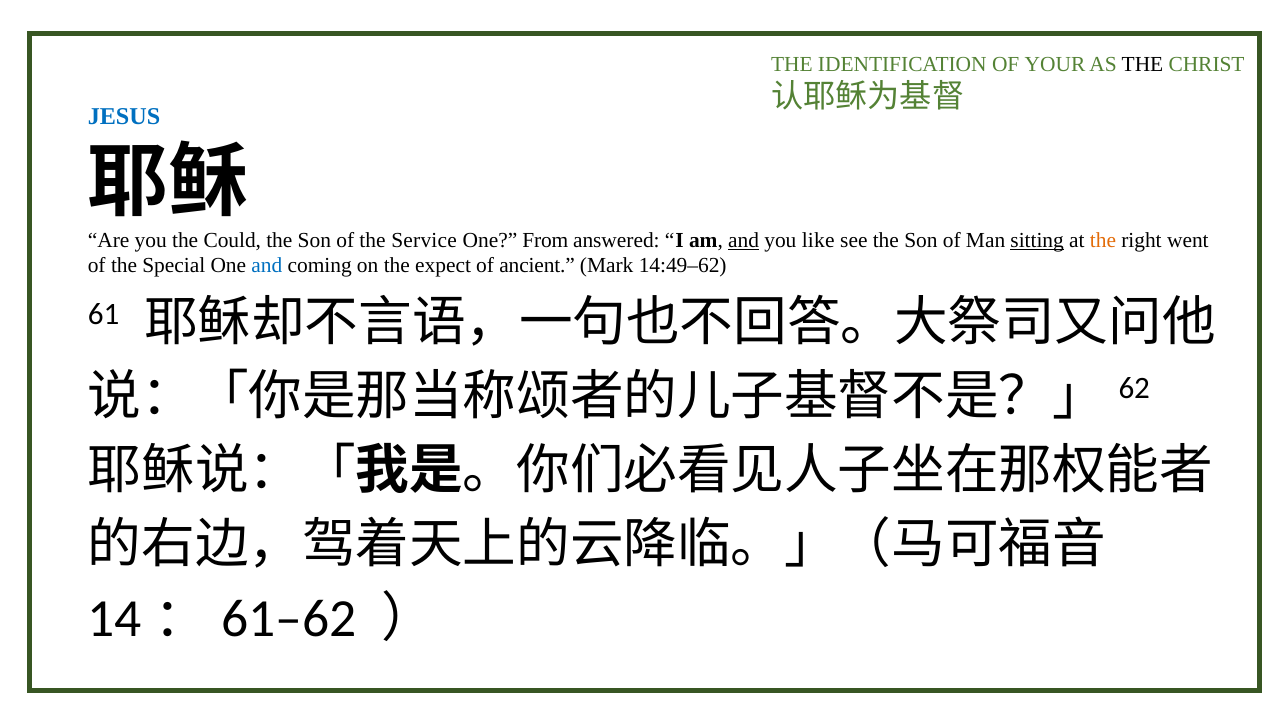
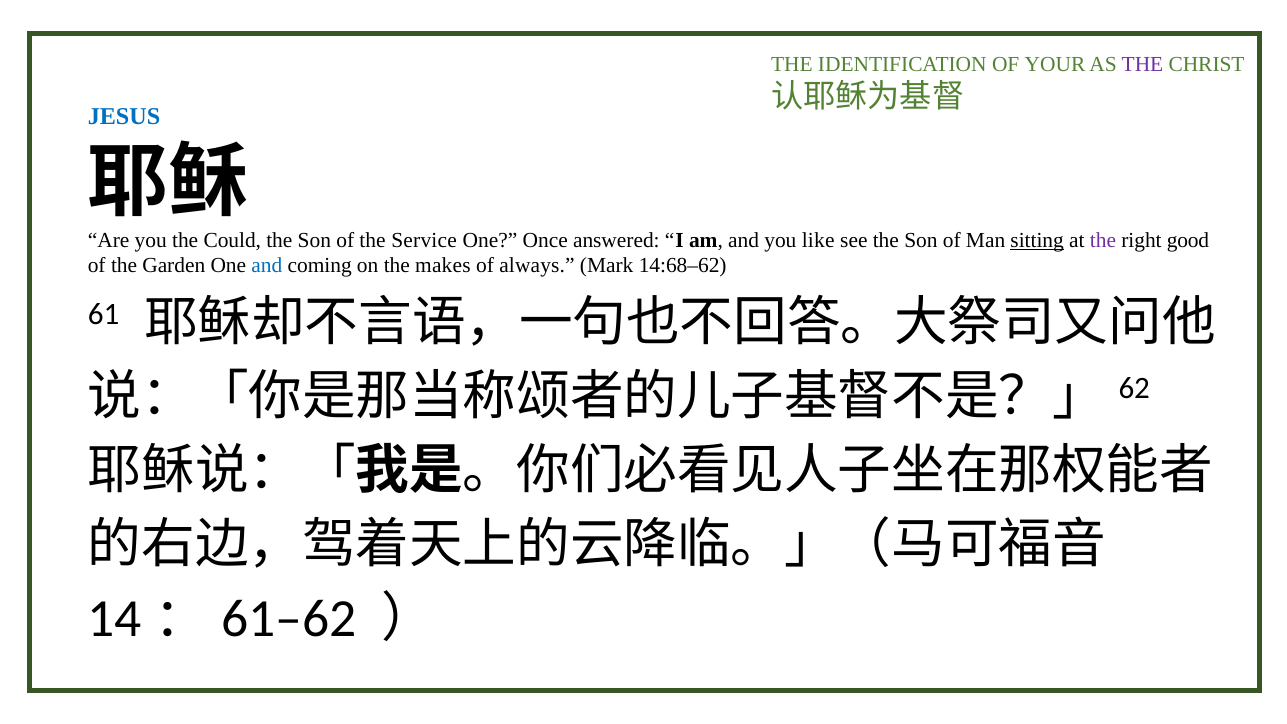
THE colour: black -> purple (1143, 64)
From: From -> Once (545, 240)
and underline: present -> none (744, 240)
the colour: orange -> purple (1103, 240)
went: went -> good (1188, 240)
Special: Special -> Garden (174, 266)
expect: expect -> makes (443, 266)
ancient: ancient -> always (537, 266)
14:49–62: 14:49–62 -> 14:68–62 (683, 266)
